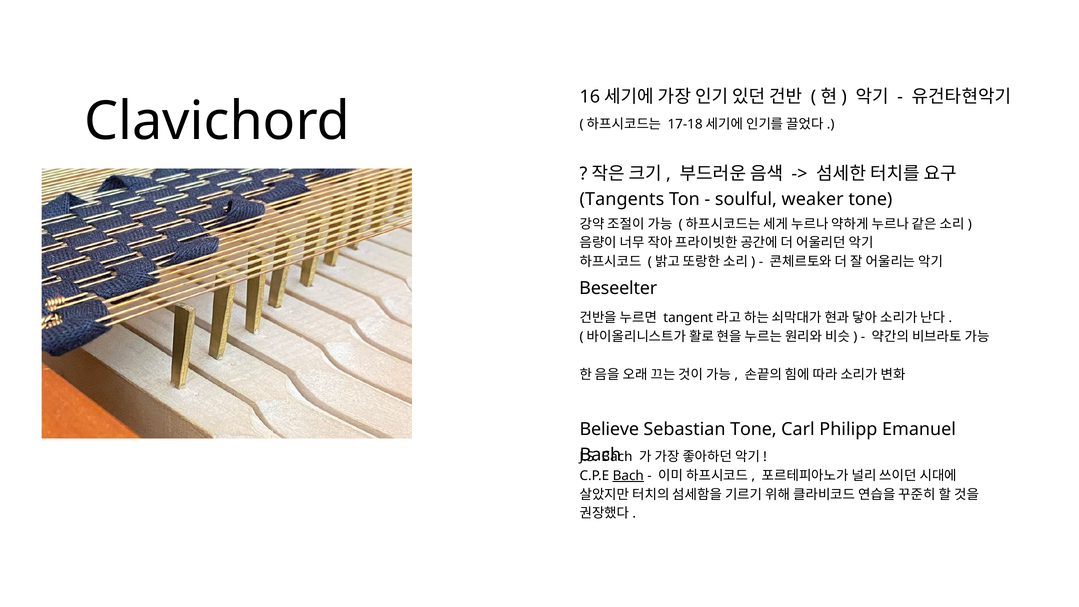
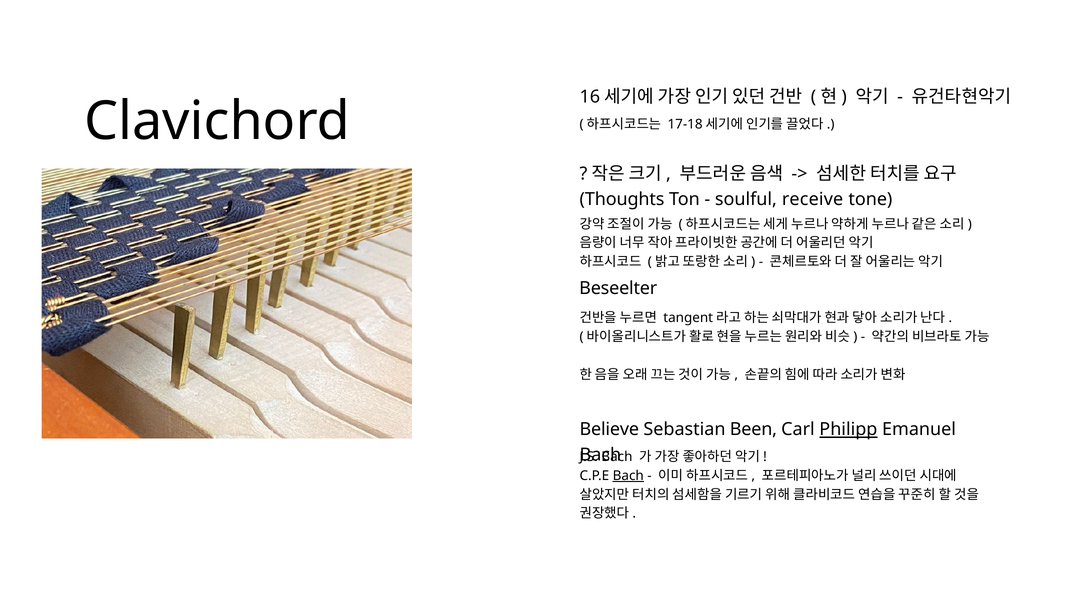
Tangents: Tangents -> Thoughts (622, 199)
weaker: weaker -> receive (813, 199)
Sebastian Tone: Tone -> Been (753, 429)
Philipp underline: none -> present (848, 429)
